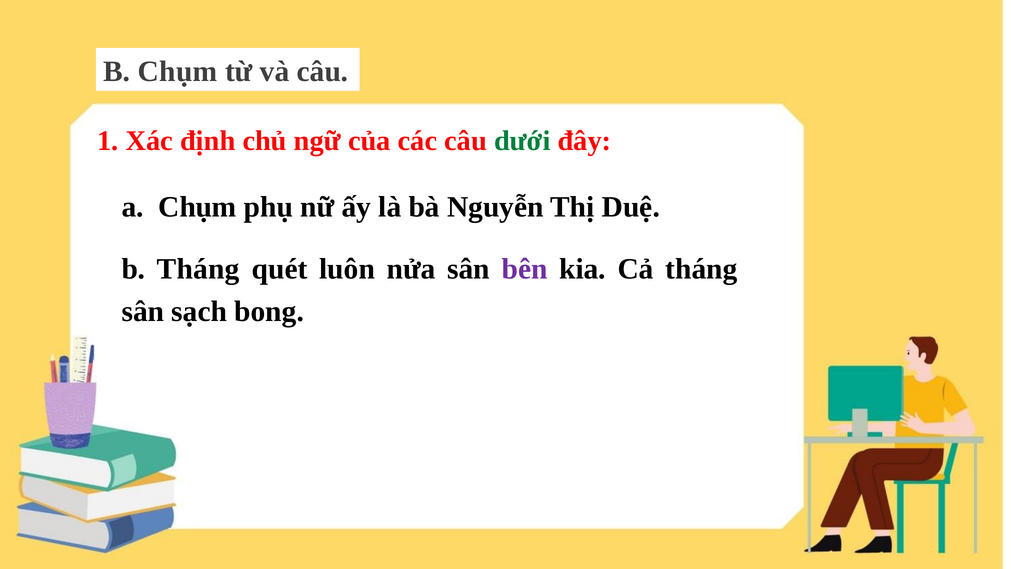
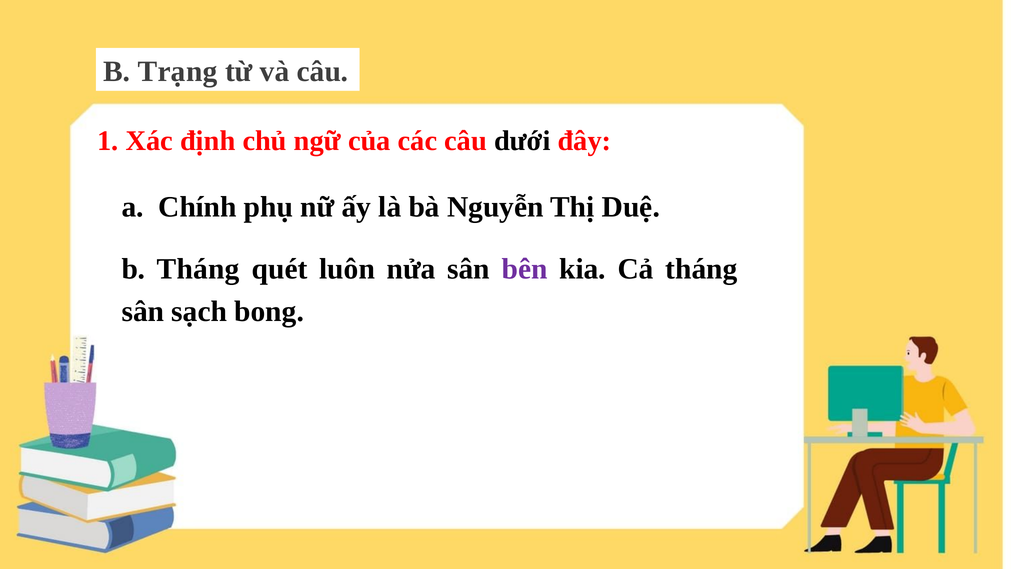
B Chụm: Chụm -> Trạng (178, 71)
dưới colour: green -> black (522, 141)
a Chụm: Chụm -> Chính (197, 207)
